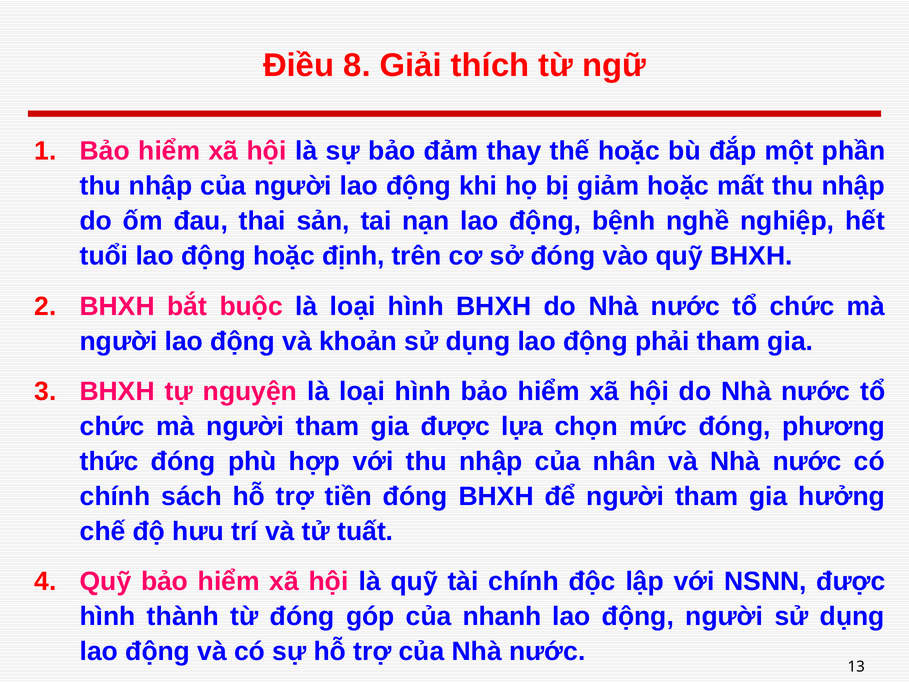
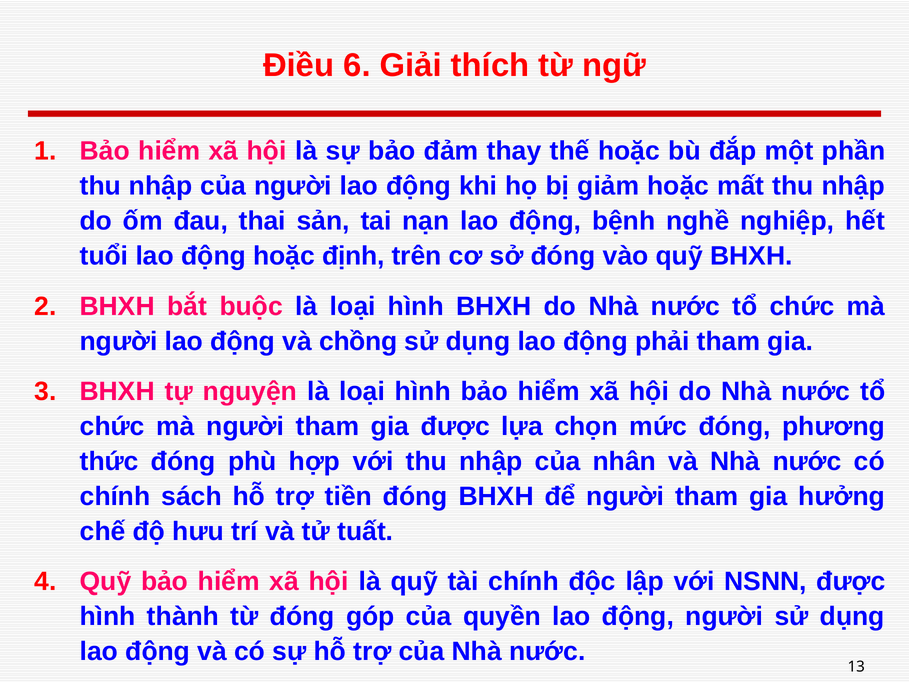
8: 8 -> 6 (357, 66)
khoản: khoản -> chồng (358, 341)
nhanh: nhanh -> quyền (502, 616)
